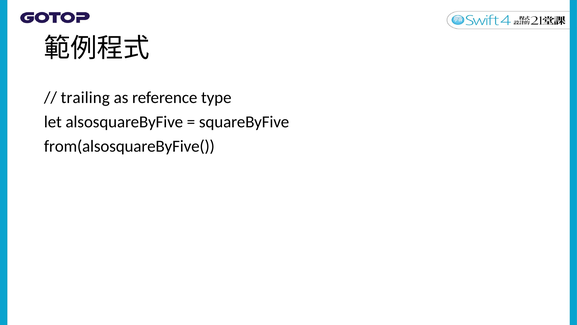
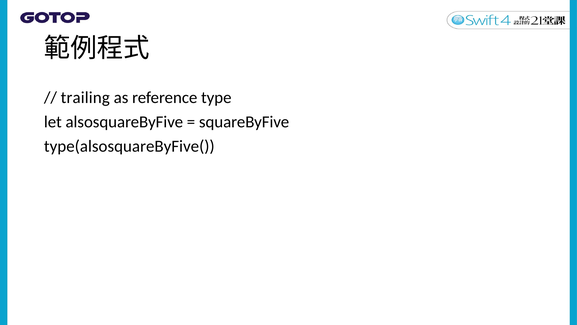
from(alsosquareByFive(: from(alsosquareByFive( -> type(alsosquareByFive( (129, 146)
